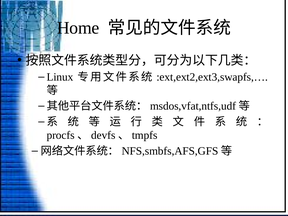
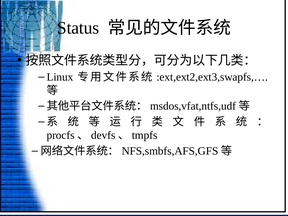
Home: Home -> Status (78, 28)
